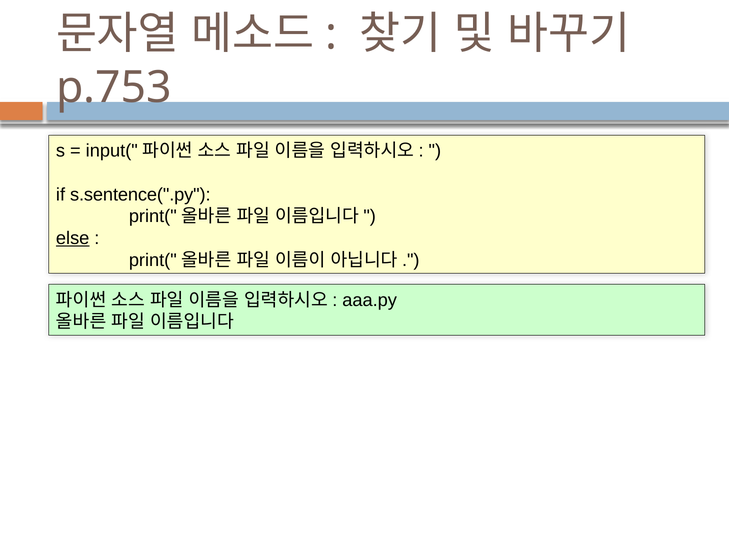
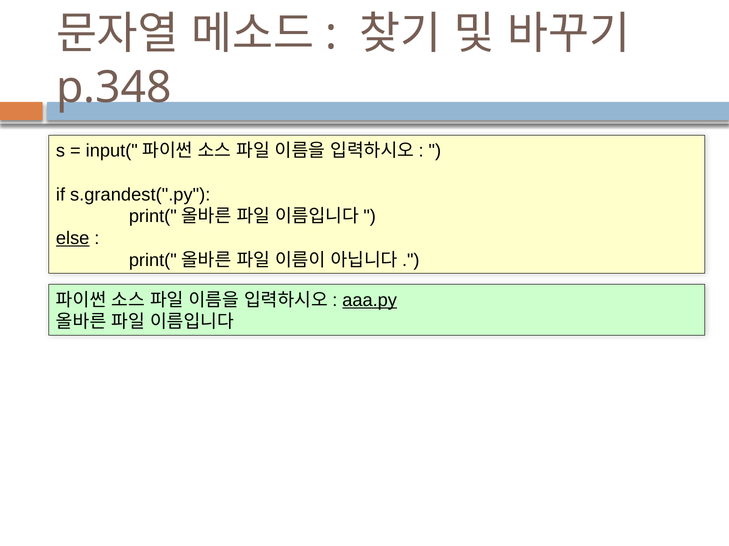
p.753: p.753 -> p.348 (114, 88)
s.sentence(".py: s.sentence(".py -> s.grandest(".py (140, 195)
aaa.py underline: none -> present (370, 300)
